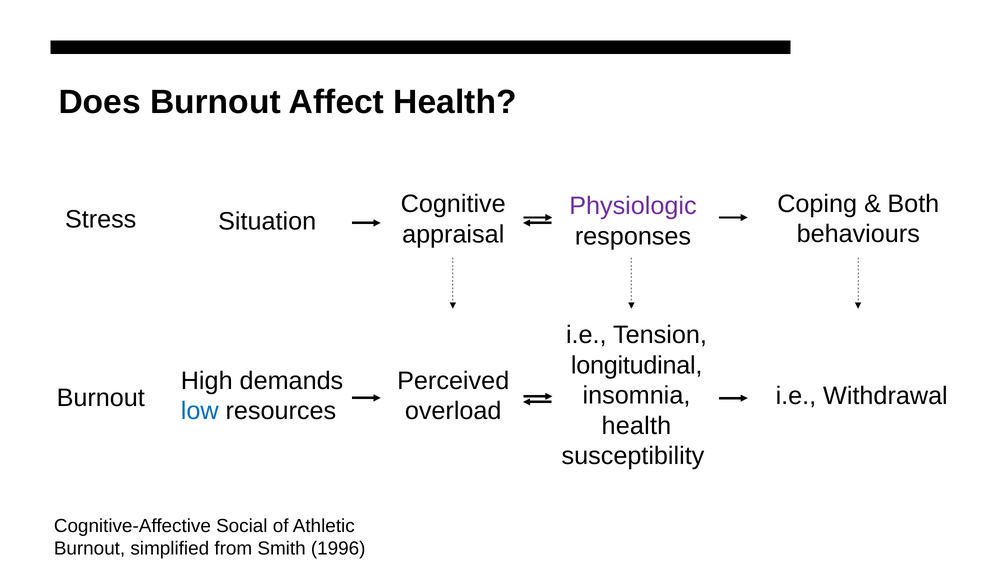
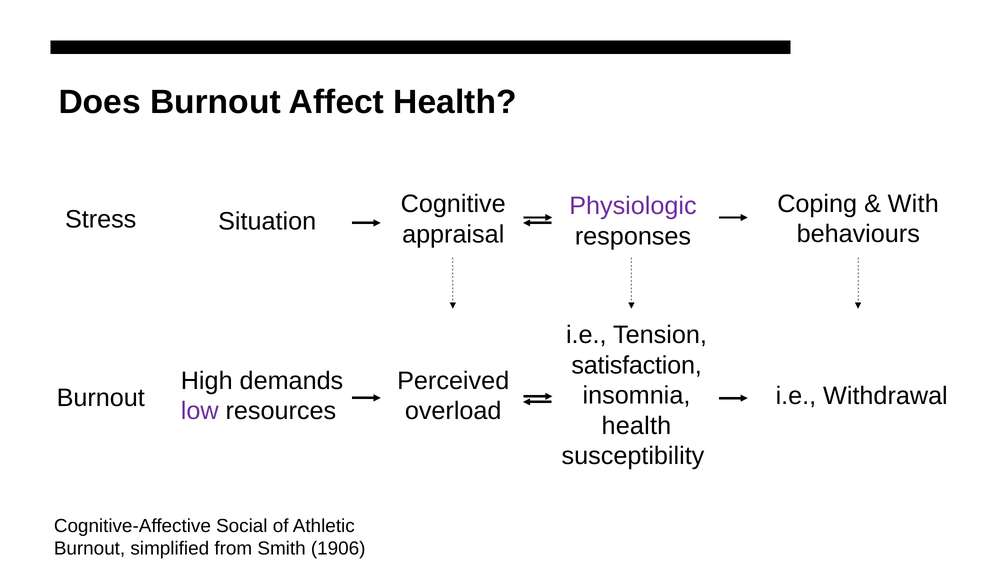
Both: Both -> With (913, 204)
longitudinal: longitudinal -> satisfaction (637, 365)
low colour: blue -> purple (200, 411)
1996: 1996 -> 1906 (338, 549)
